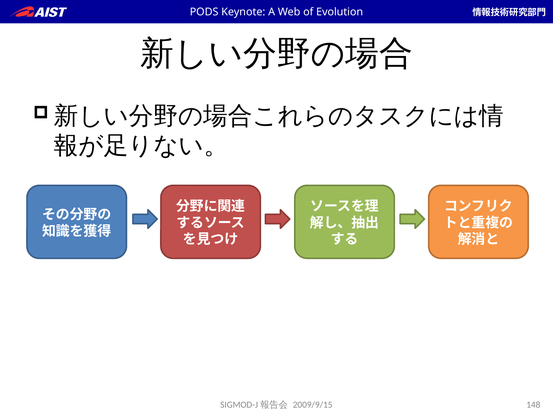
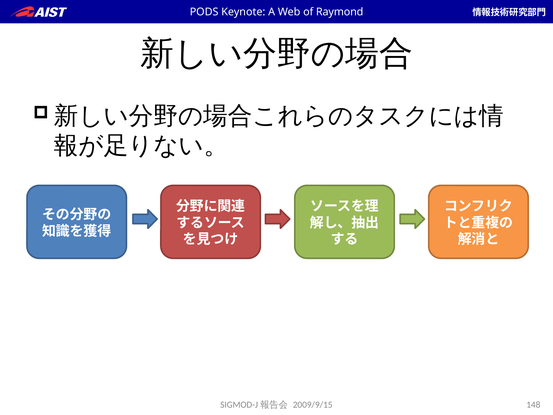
Evolution: Evolution -> Raymond (340, 12)
